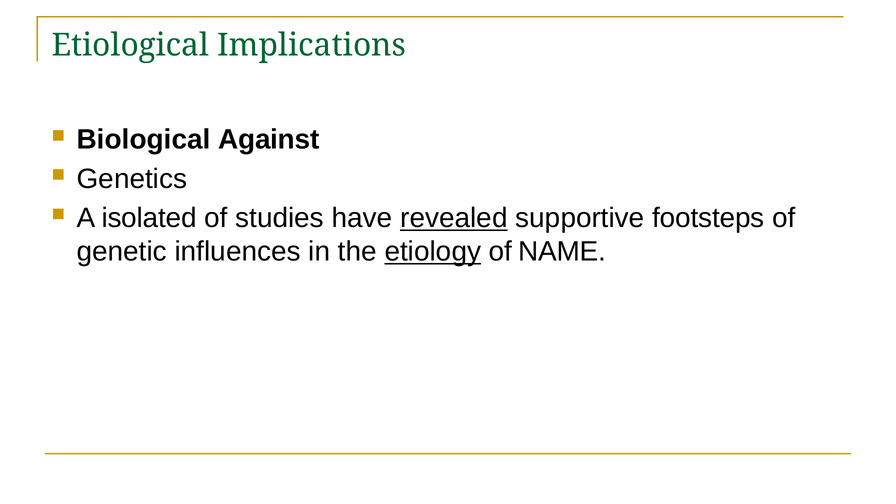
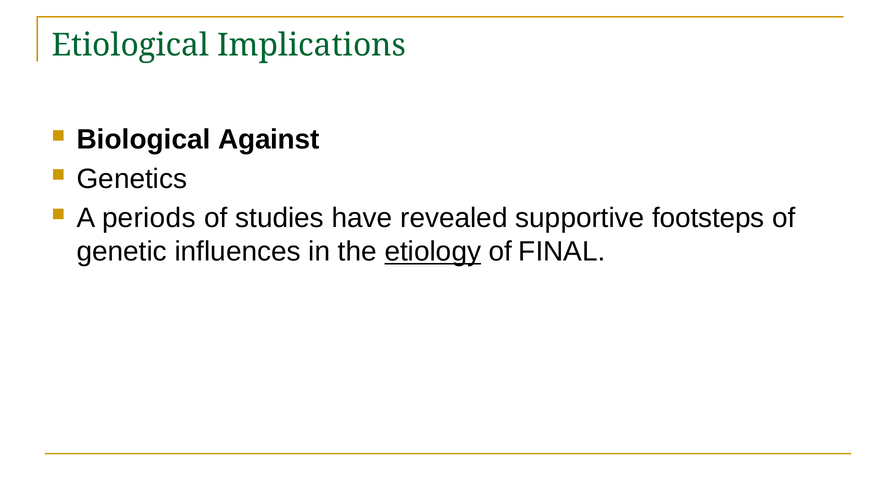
isolated: isolated -> periods (149, 218)
revealed underline: present -> none (454, 218)
NAME: NAME -> FINAL (562, 252)
